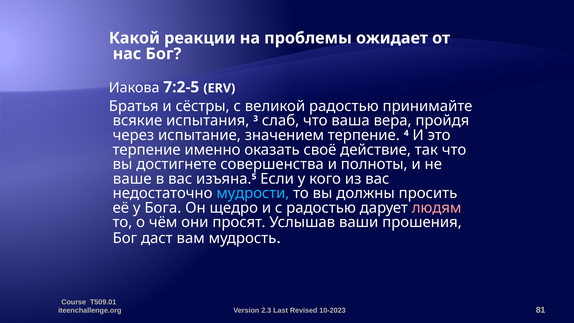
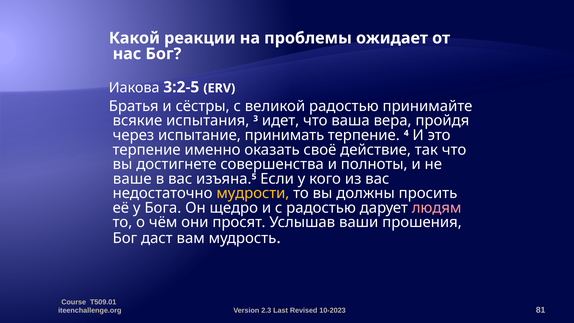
7:2-5: 7:2-5 -> 3:2-5 (181, 87)
слаб: слаб -> идет (281, 121)
значением: значением -> принимать (284, 135)
мудрости colour: light blue -> yellow (253, 193)
